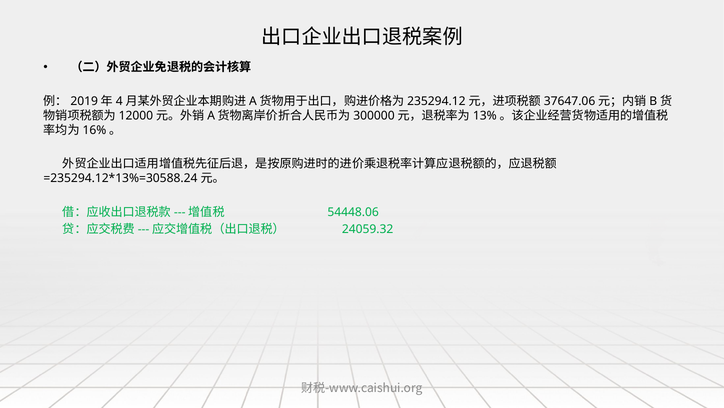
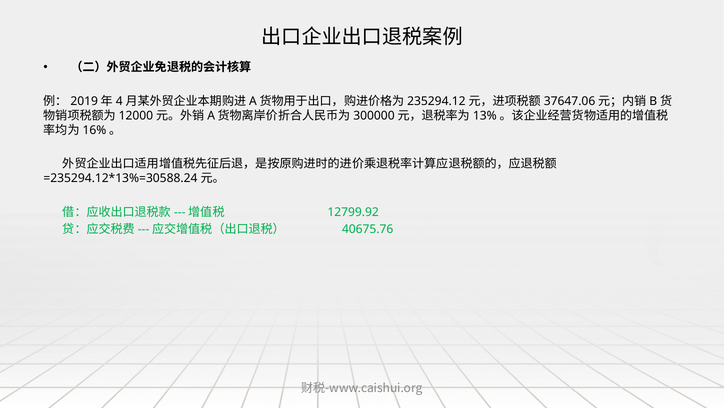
54448.06: 54448.06 -> 12799.92 (353, 212)
24059.32: 24059.32 -> 40675.76 (368, 229)
